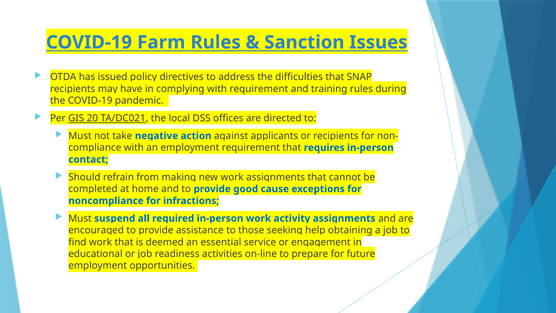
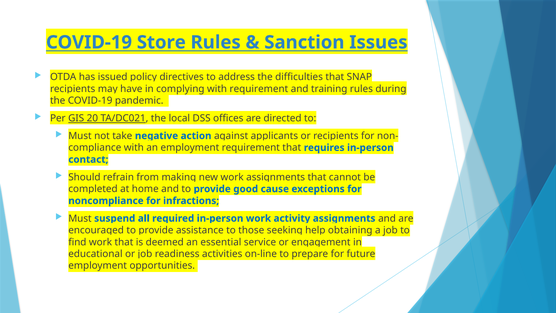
Farm: Farm -> Store (161, 42)
